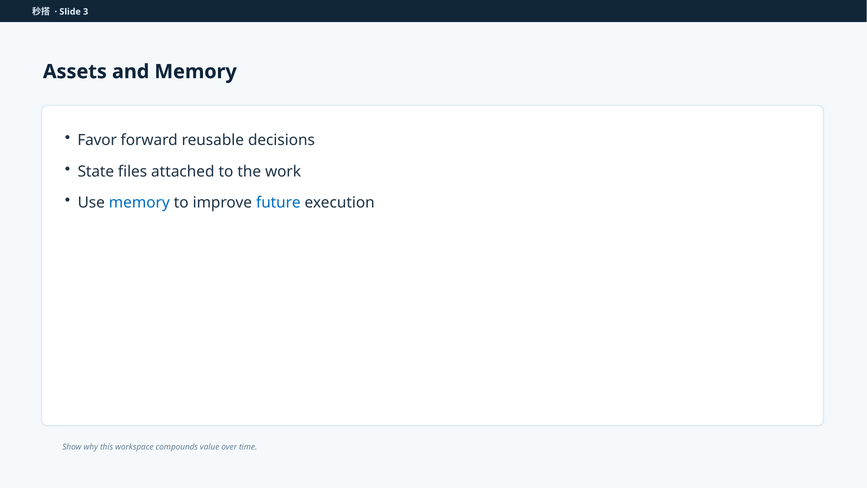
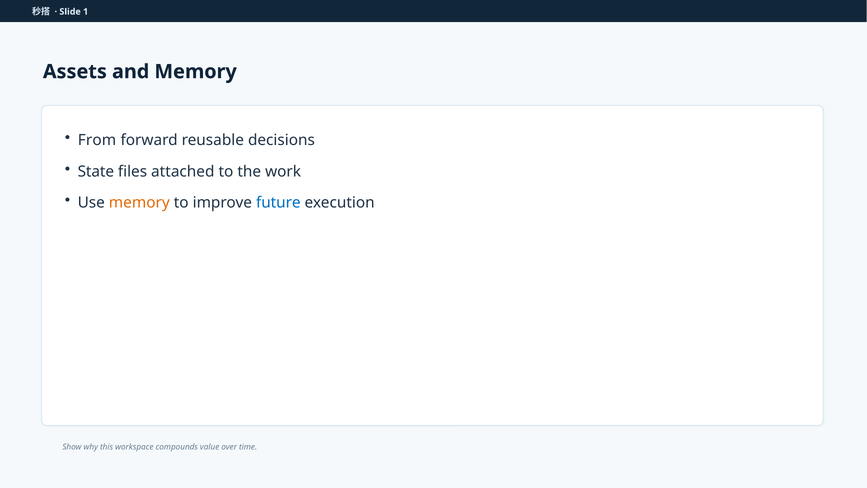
3: 3 -> 1 (86, 12)
Favor: Favor -> From (97, 140)
memory colour: blue -> orange (139, 202)
